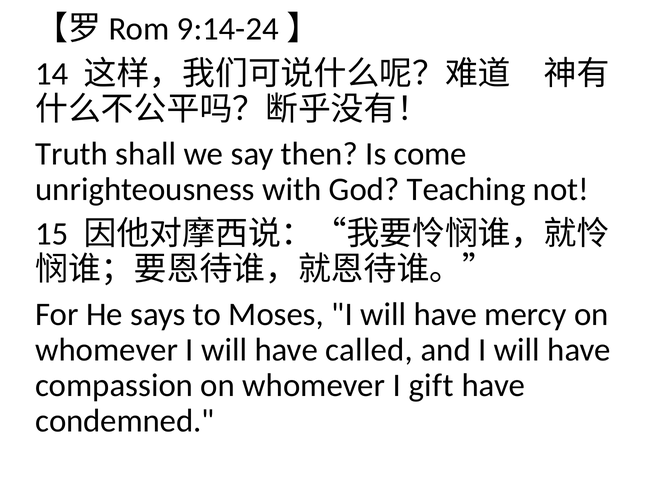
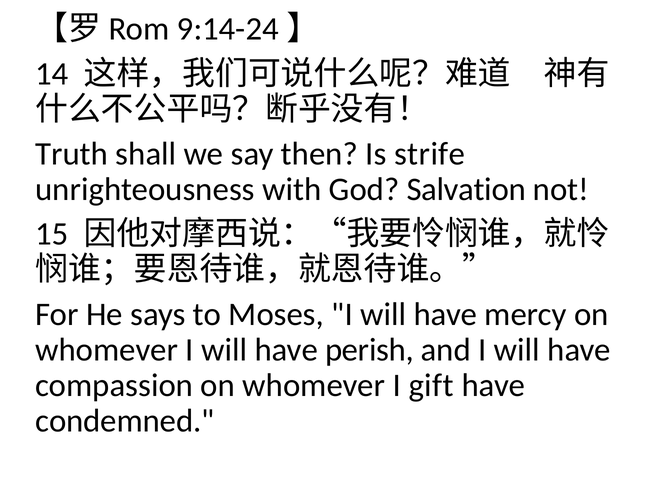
come: come -> strife (430, 154)
Teaching: Teaching -> Salvation (466, 189)
called: called -> perish (369, 350)
